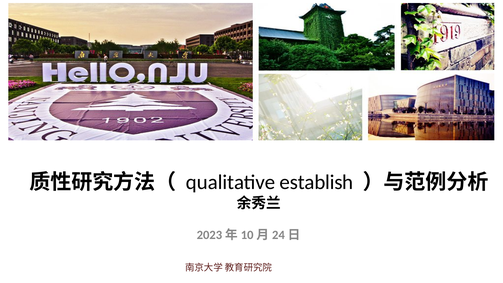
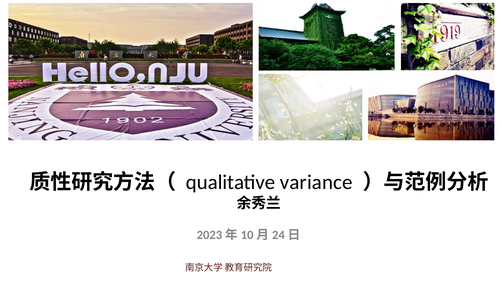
establish: establish -> variance (316, 182)
